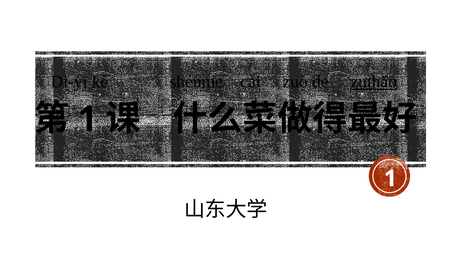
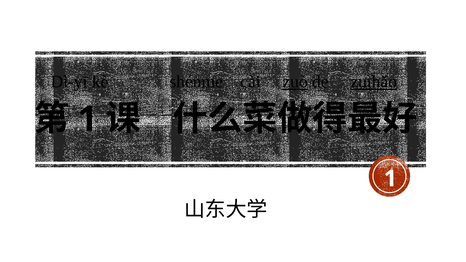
zuò underline: none -> present (295, 82)
